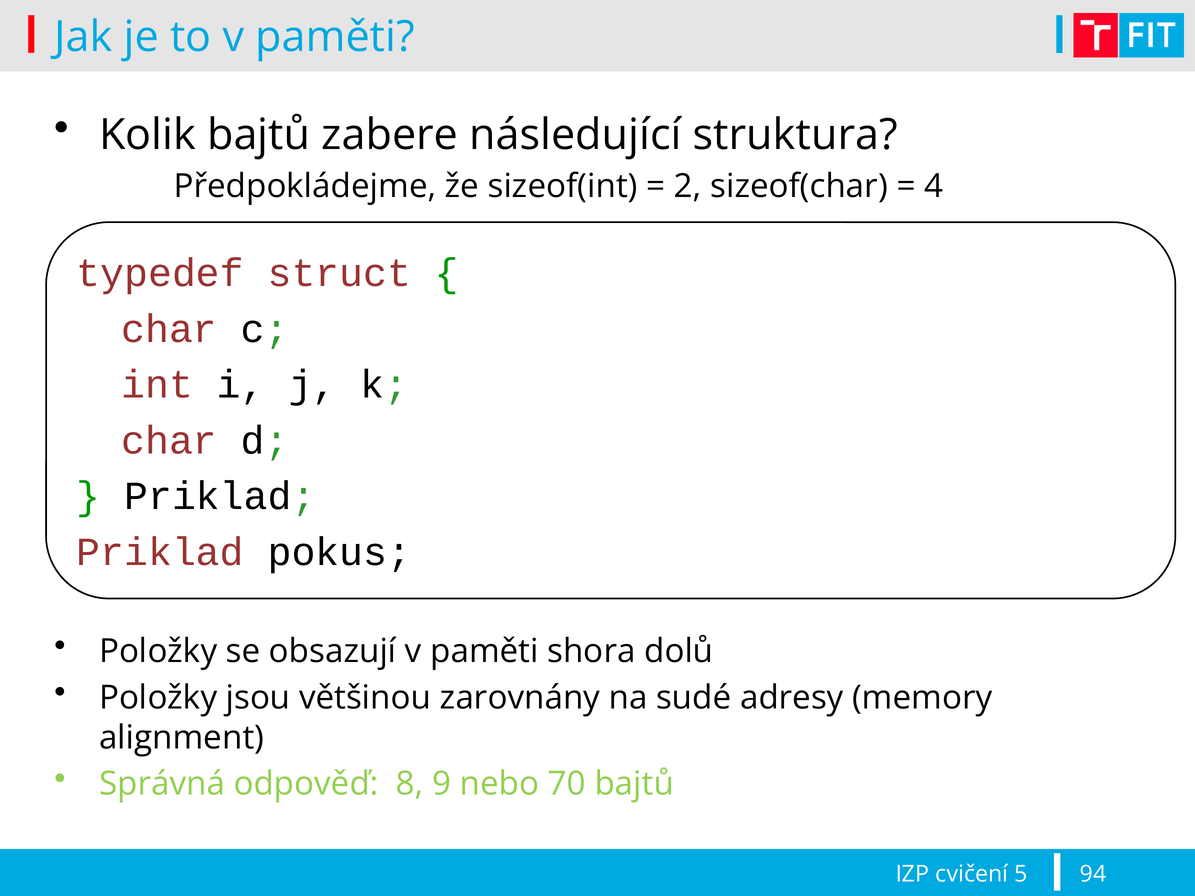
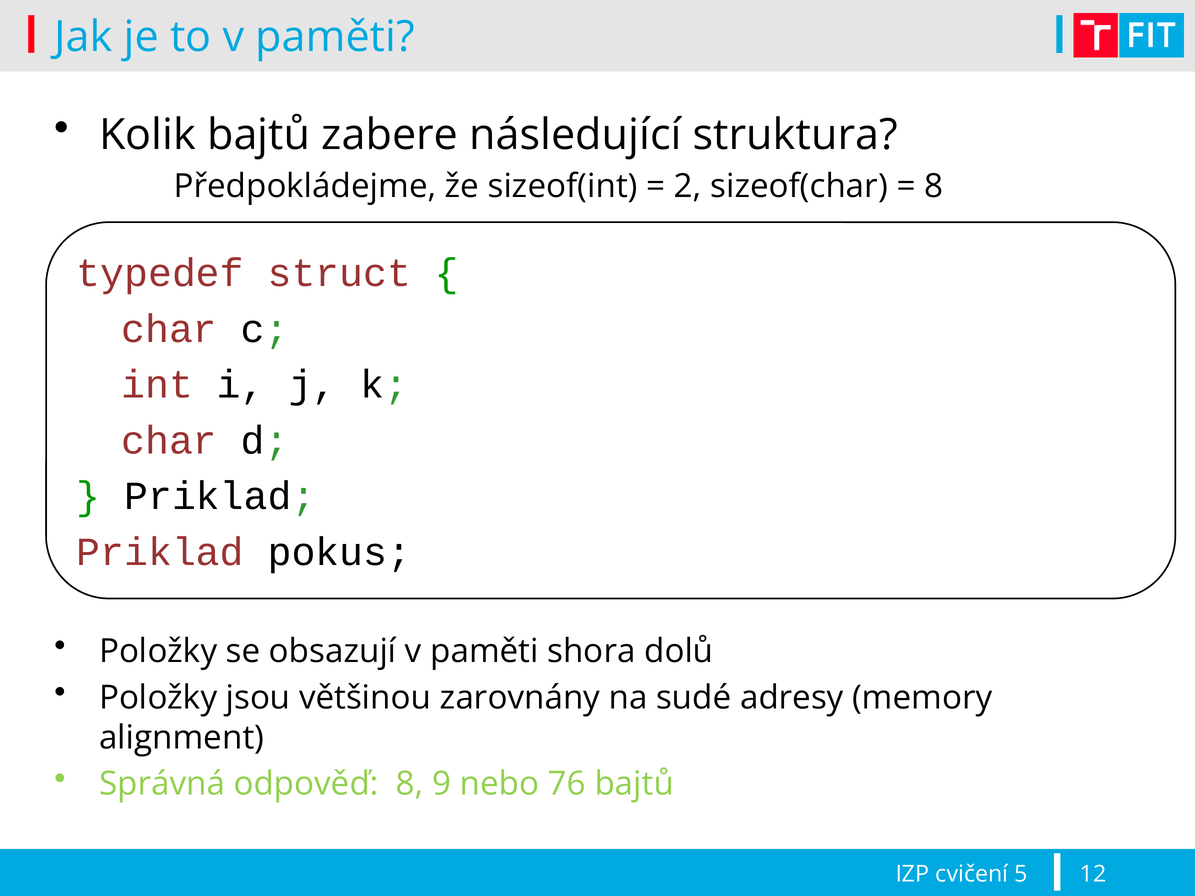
4: 4 -> 8 (934, 187)
70: 70 -> 76 (567, 784)
94: 94 -> 12 (1093, 874)
